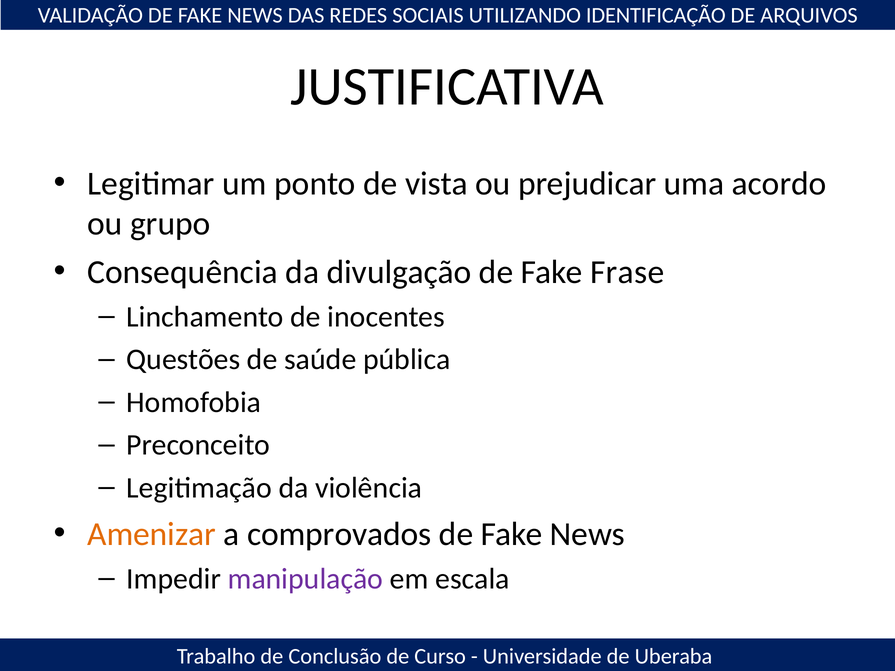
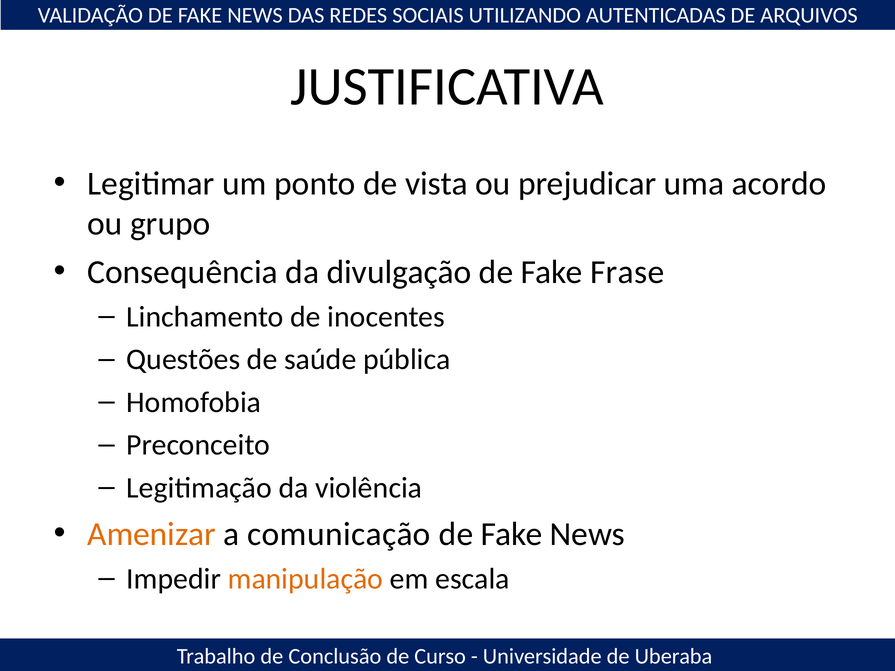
IDENTIFICAÇÃO: IDENTIFICAÇÃO -> AUTENTICADAS (656, 15)
comprovados: comprovados -> comunicação (339, 534)
manipulação colour: purple -> orange (306, 579)
